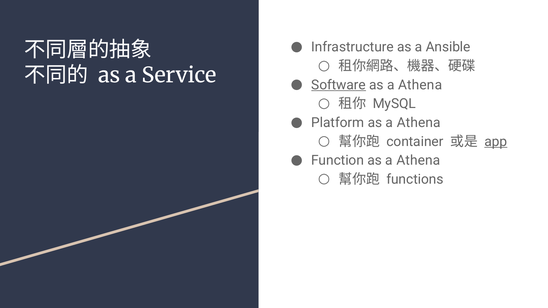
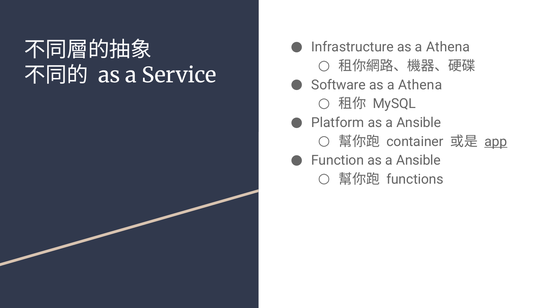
Infrastructure as a Ansible: Ansible -> Athena (448, 47)
Software underline: present -> none (339, 85)
Platform as a Athena: Athena -> Ansible (419, 123)
Function as a Athena: Athena -> Ansible (418, 161)
